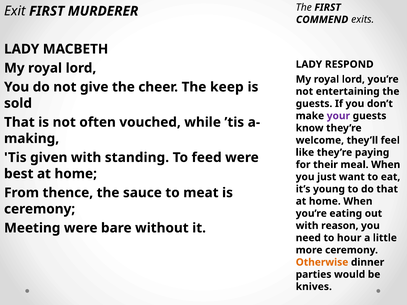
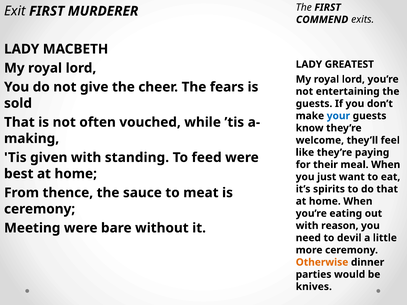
RESPOND: RESPOND -> GREATEST (349, 64)
keep: keep -> fears (227, 87)
your colour: purple -> blue (338, 116)
young: young -> spirits (329, 189)
hour: hour -> devil (349, 238)
